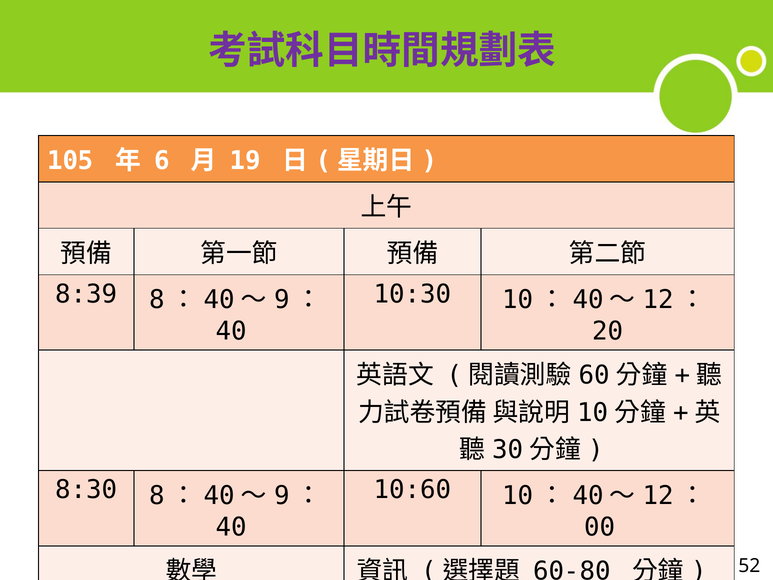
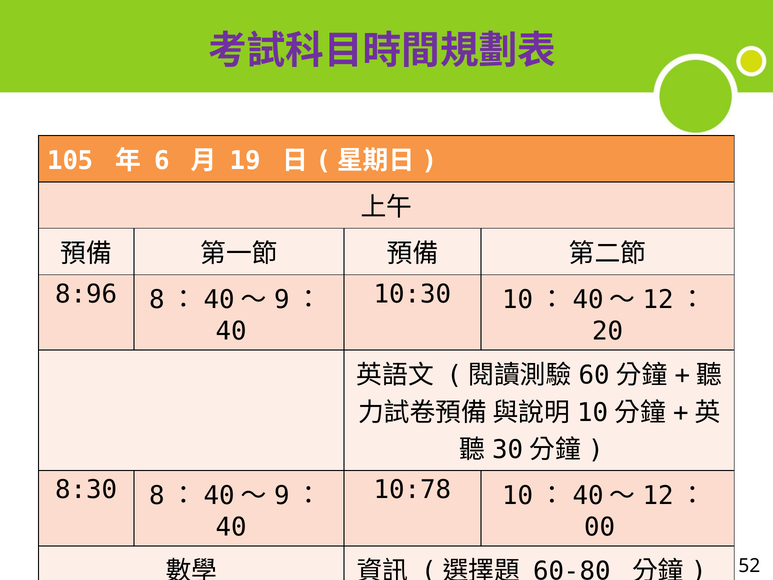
8:39: 8:39 -> 8:96 (86, 294)
10:60: 10:60 -> 10:78 (413, 490)
